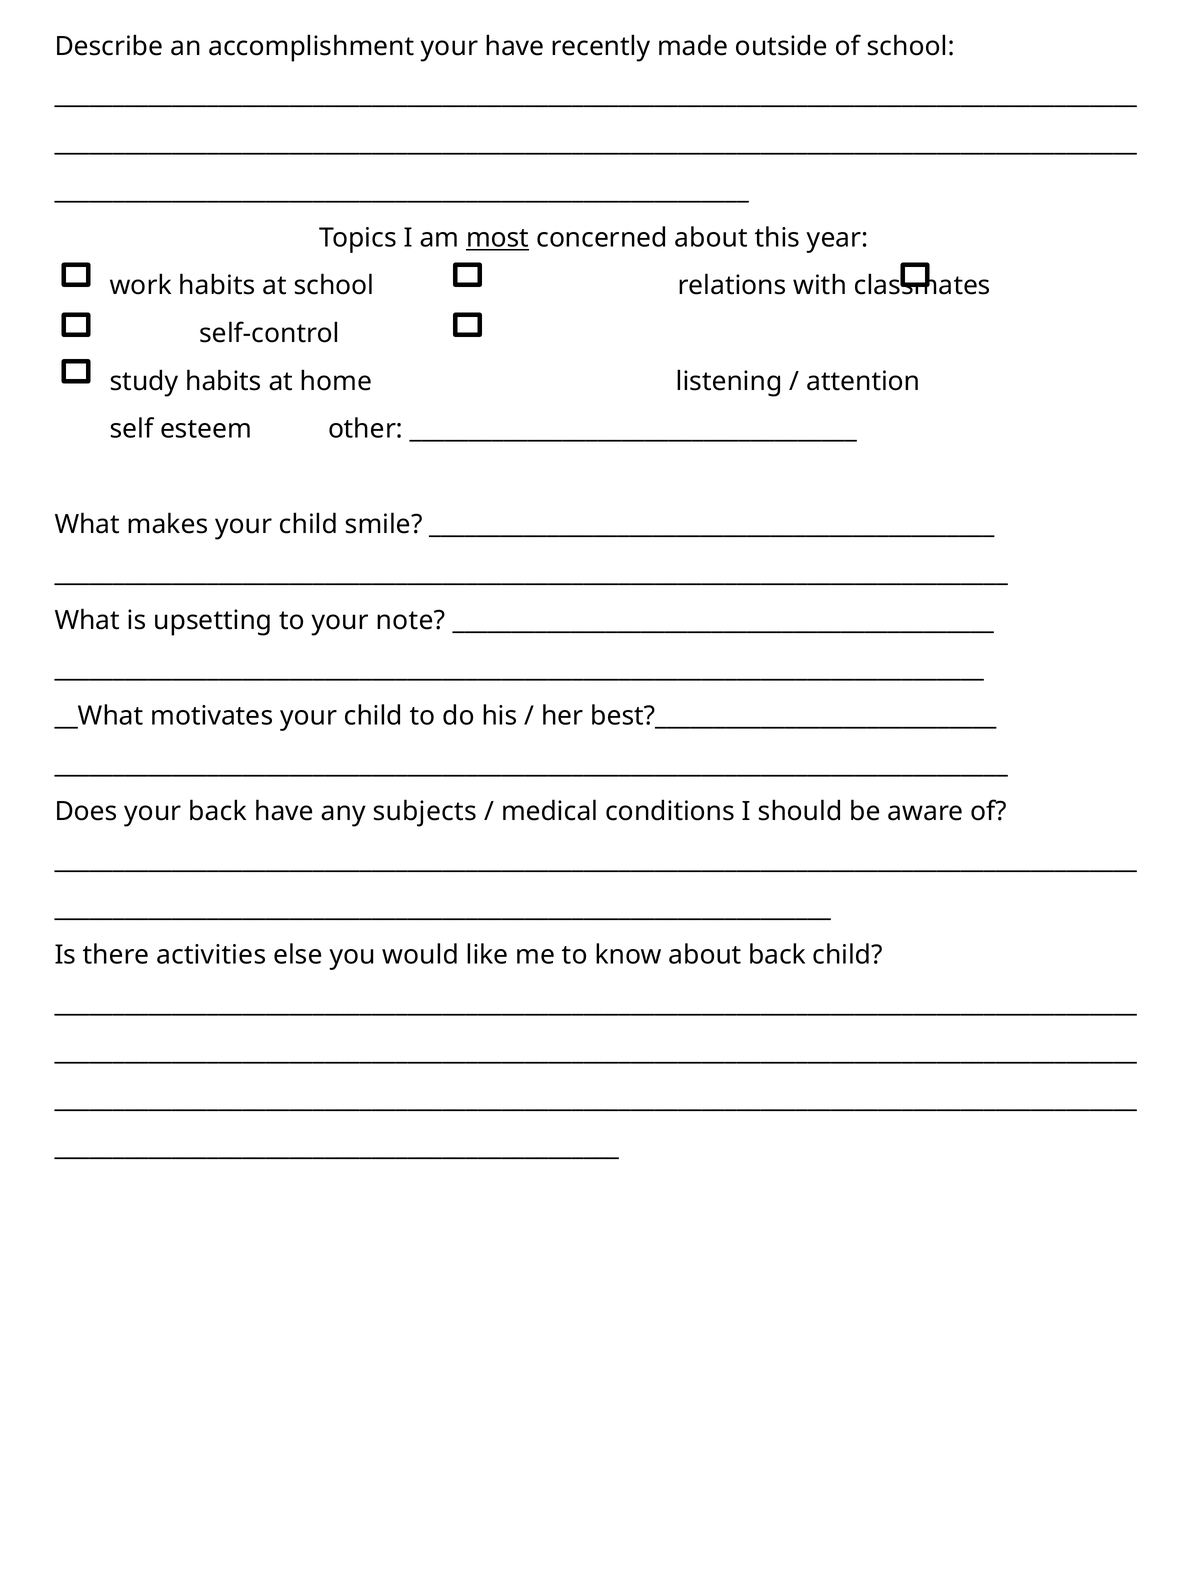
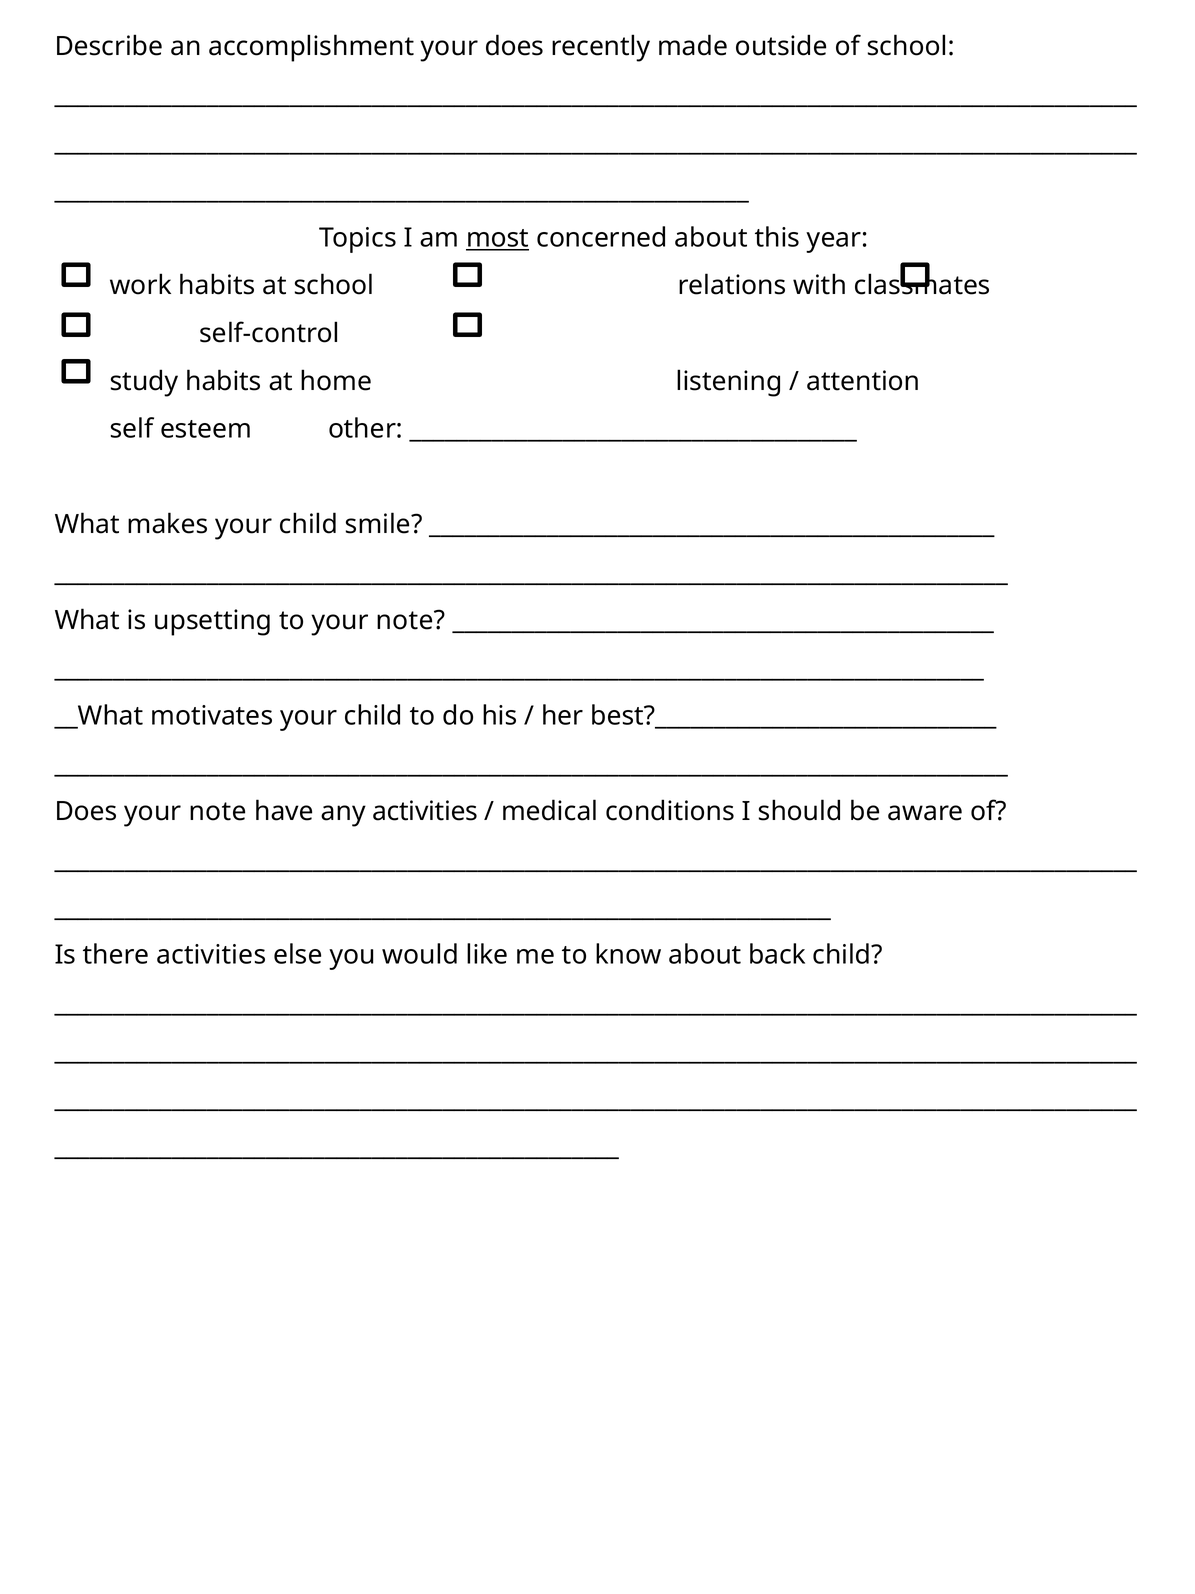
your have: have -> does (515, 47)
Does your back: back -> note (218, 811)
any subjects: subjects -> activities (425, 811)
